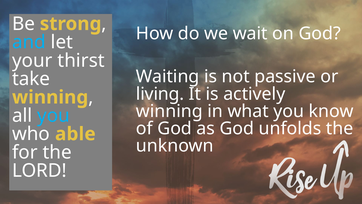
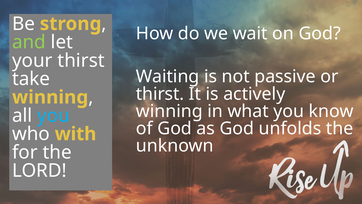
and colour: light blue -> light green (29, 42)
living: living -> thirst (160, 94)
able: able -> with (76, 134)
